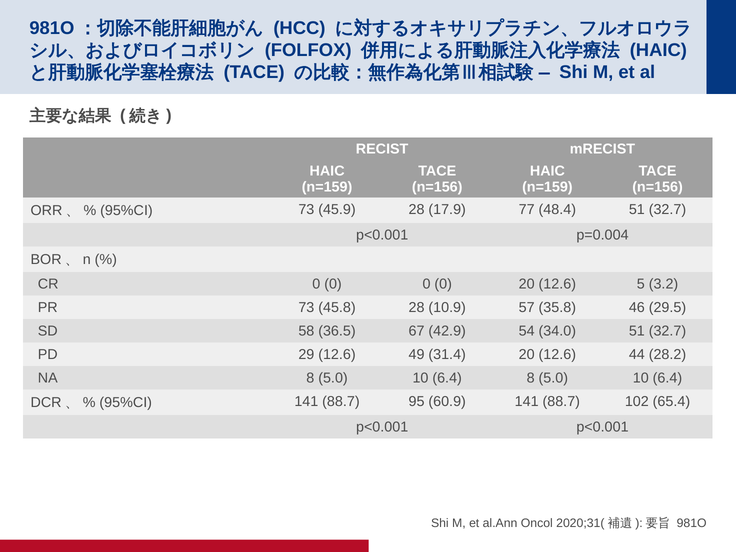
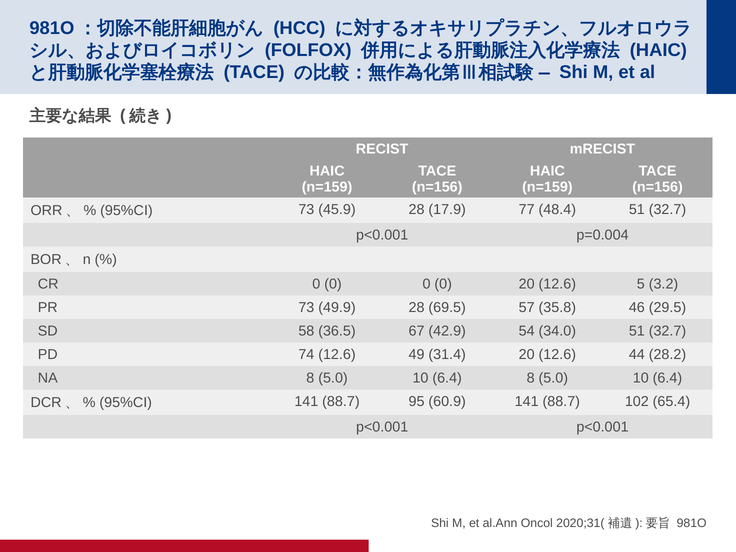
45.8: 45.8 -> 49.9 (337, 308)
10.9: 10.9 -> 69.5 (447, 308)
29: 29 -> 74 (306, 355)
